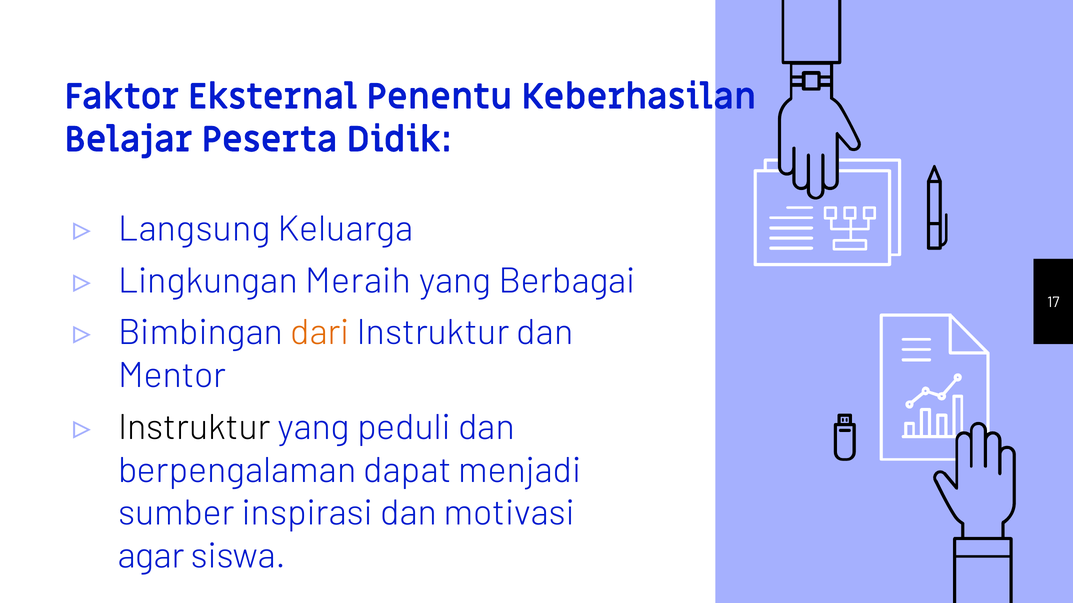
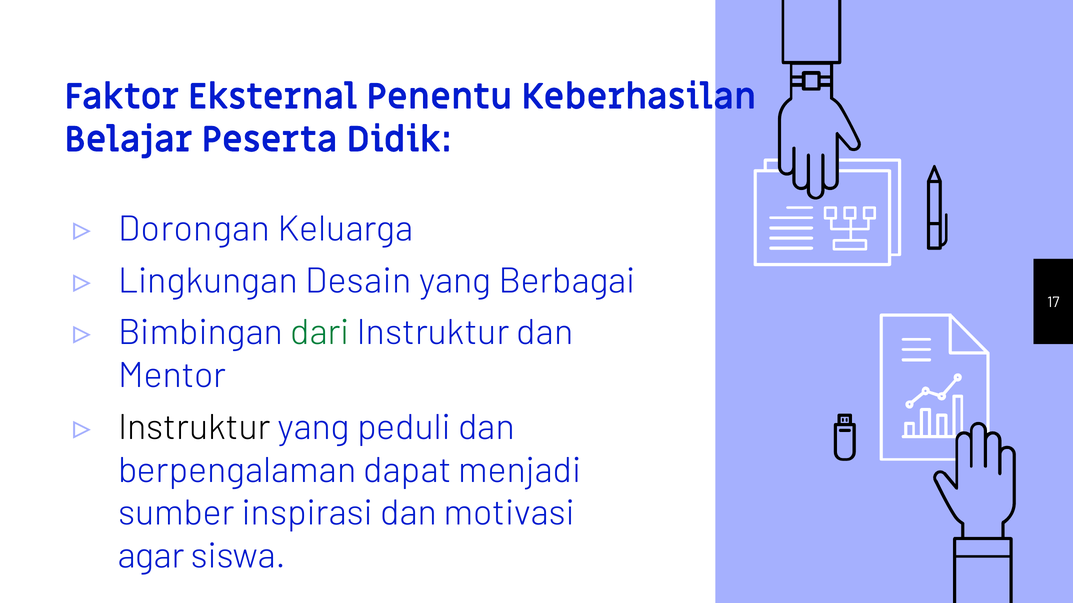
Langsung: Langsung -> Dorongan (194, 229)
Meraih: Meraih -> Desain (358, 281)
dari colour: orange -> green (320, 333)
